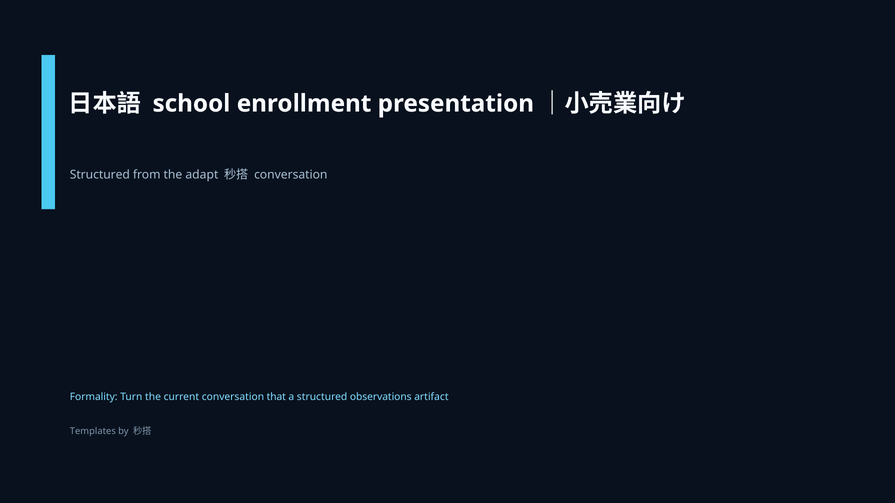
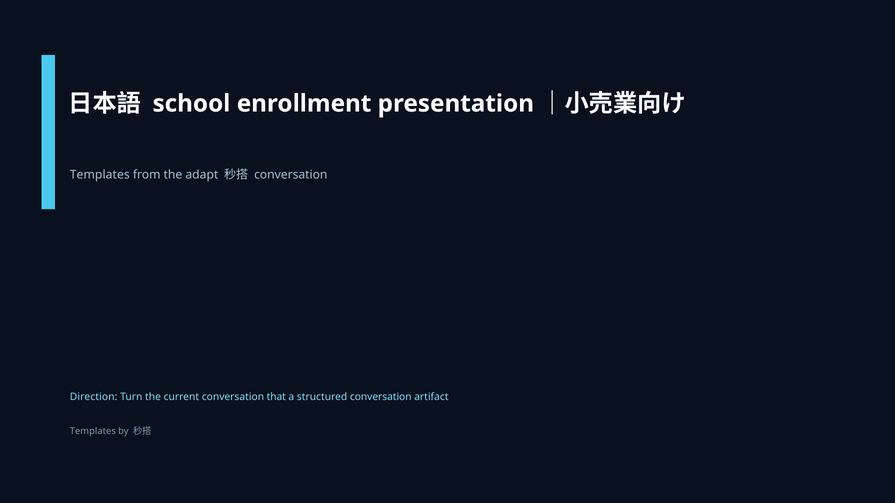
Structured: Structured -> Templates (100, 175)
Formality: Formality -> Direction (94, 397)
structured observations: observations -> conversation (381, 397)
